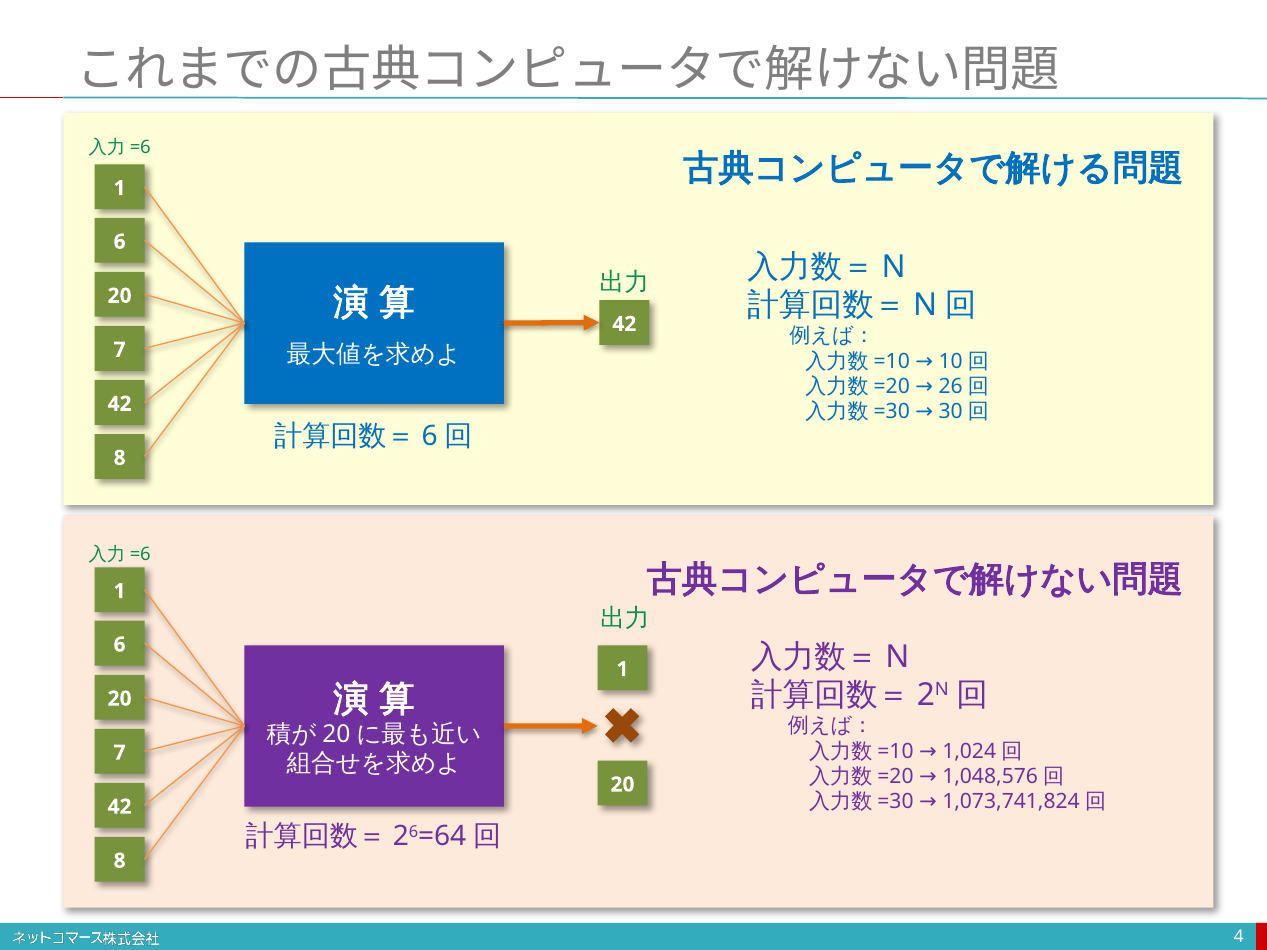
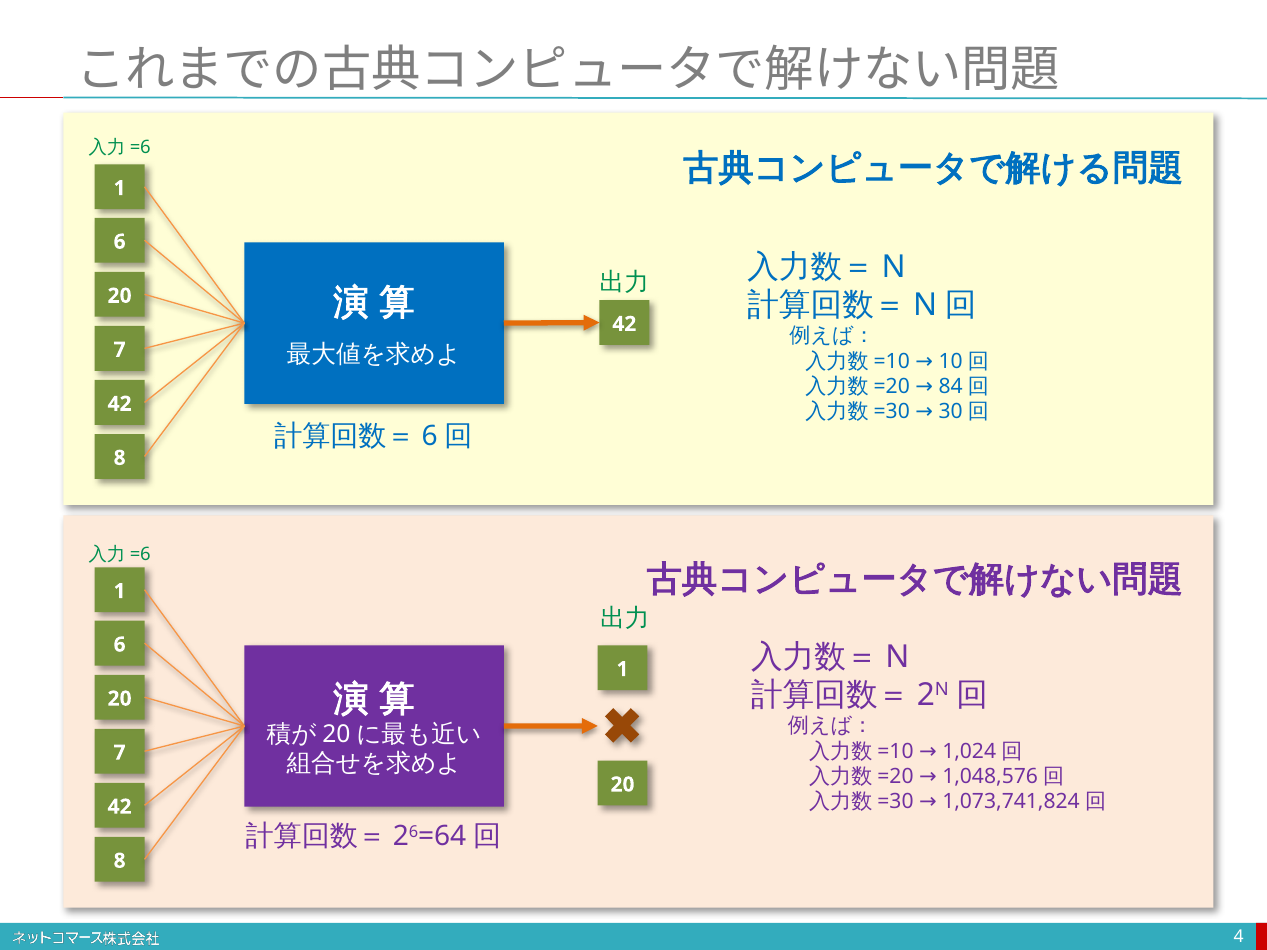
26: 26 -> 84 (951, 387)
